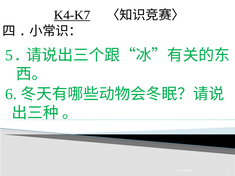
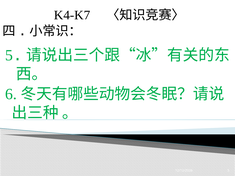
K4-K7 underline: present -> none (72, 15)
